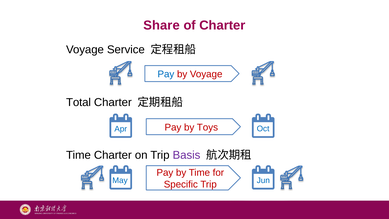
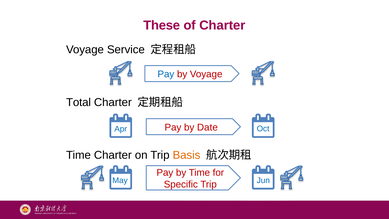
Share: Share -> These (162, 25)
Toys: Toys -> Date (207, 127)
Basis colour: purple -> orange (187, 155)
